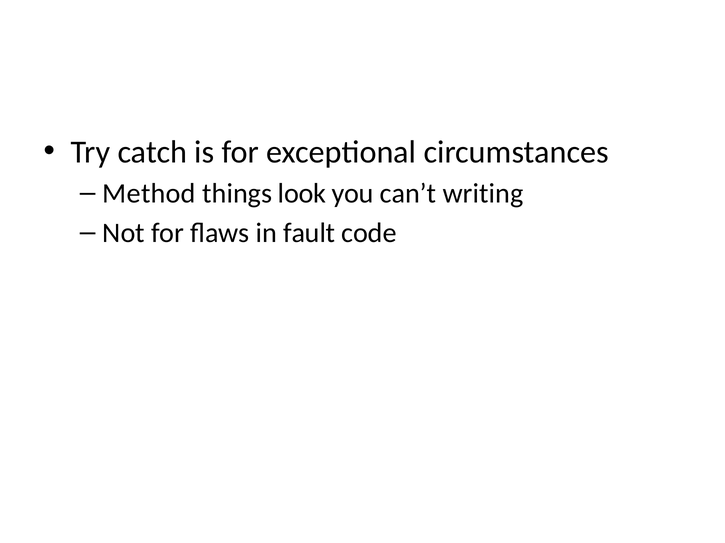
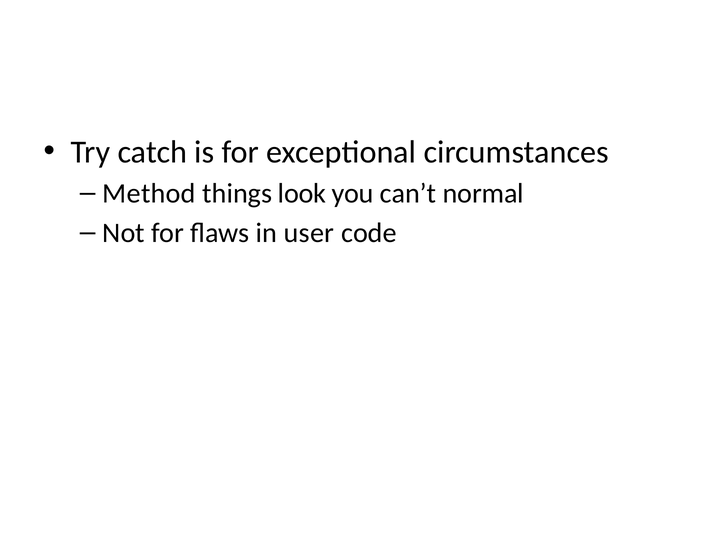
writing: writing -> normal (483, 194)
fault: fault -> user (309, 233)
